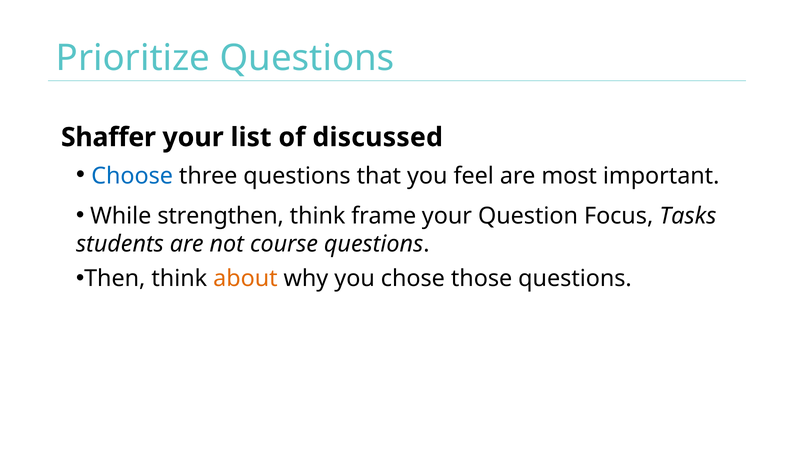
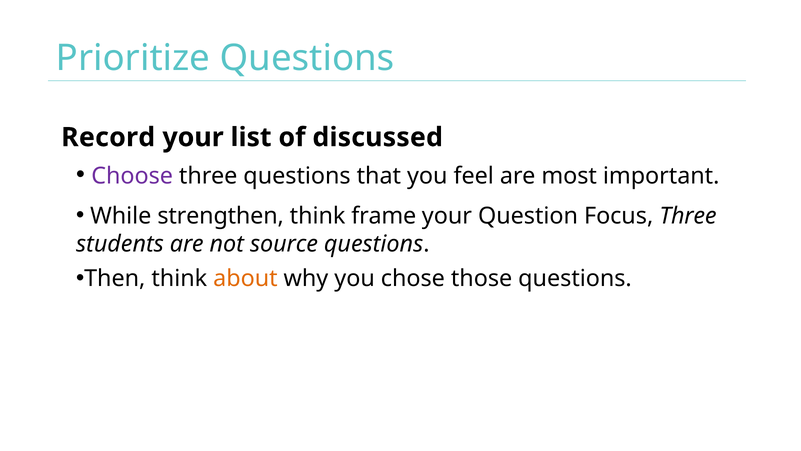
Shaffer: Shaffer -> Record (108, 137)
Choose colour: blue -> purple (132, 176)
Focus Tasks: Tasks -> Three (688, 216)
course: course -> source (284, 244)
